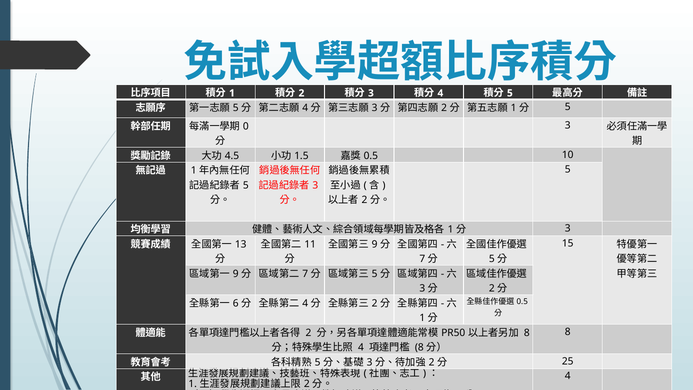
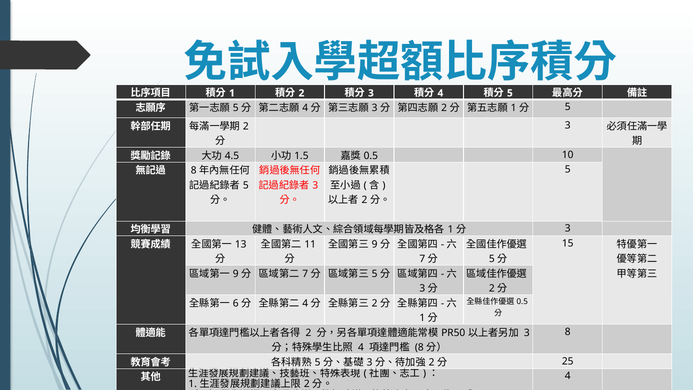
0: 0 -> 2 (246, 126)
1: 1 -> 8 (194, 171)
8: 8 -> 3 (527, 333)
